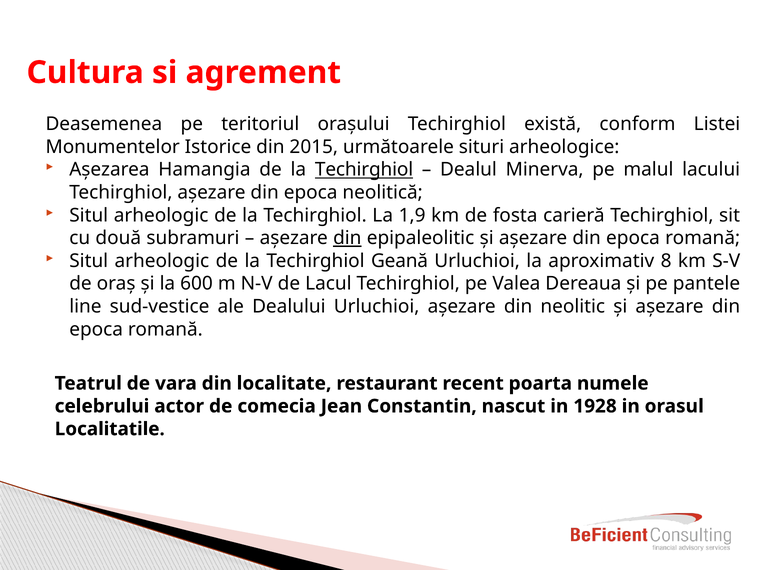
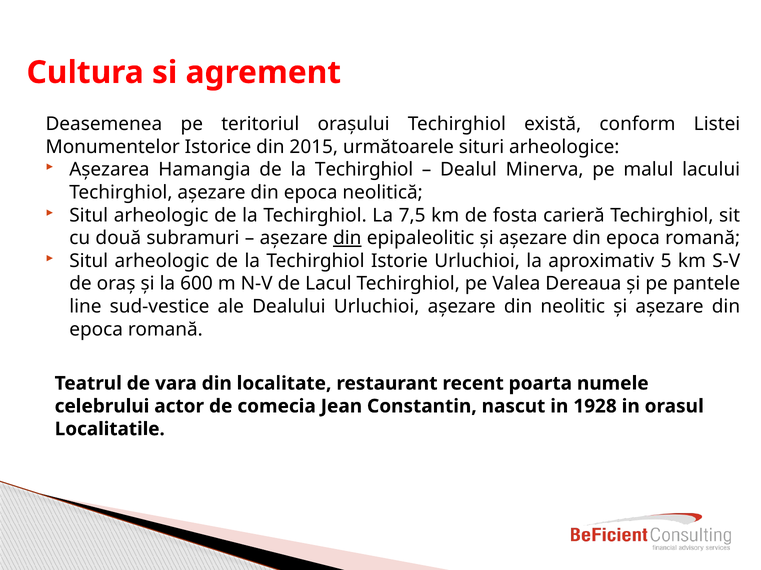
Techirghiol underline: present -> none (364, 170)
1,9: 1,9 -> 7,5 (412, 216)
Geană: Geană -> Istorie (400, 261)
8: 8 -> 5 (666, 261)
